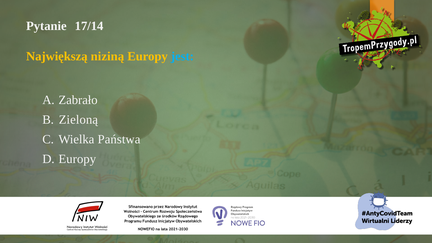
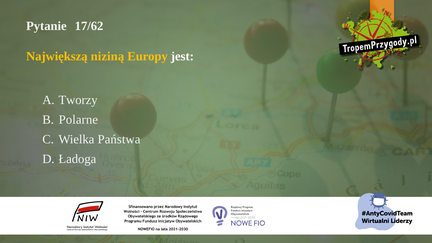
17/14: 17/14 -> 17/62 (89, 26)
jest colour: light blue -> white (182, 56)
Zabrało: Zabrało -> Tworzy (78, 100)
Zieloną: Zieloną -> Polarne (78, 120)
D Europy: Europy -> Ładoga (77, 159)
